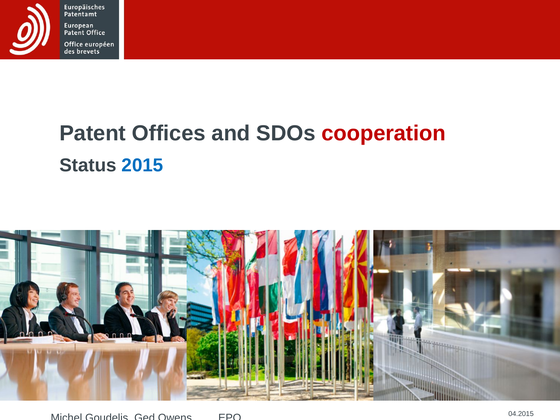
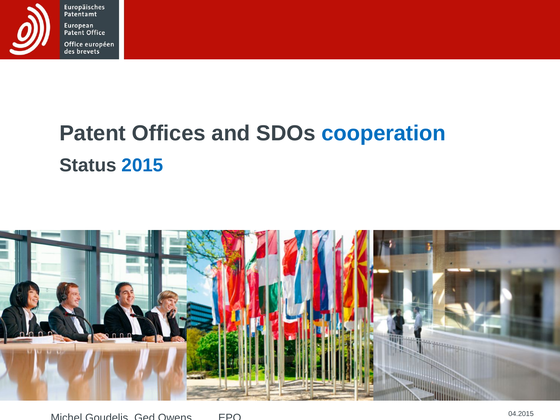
cooperation colour: red -> blue (384, 133)
